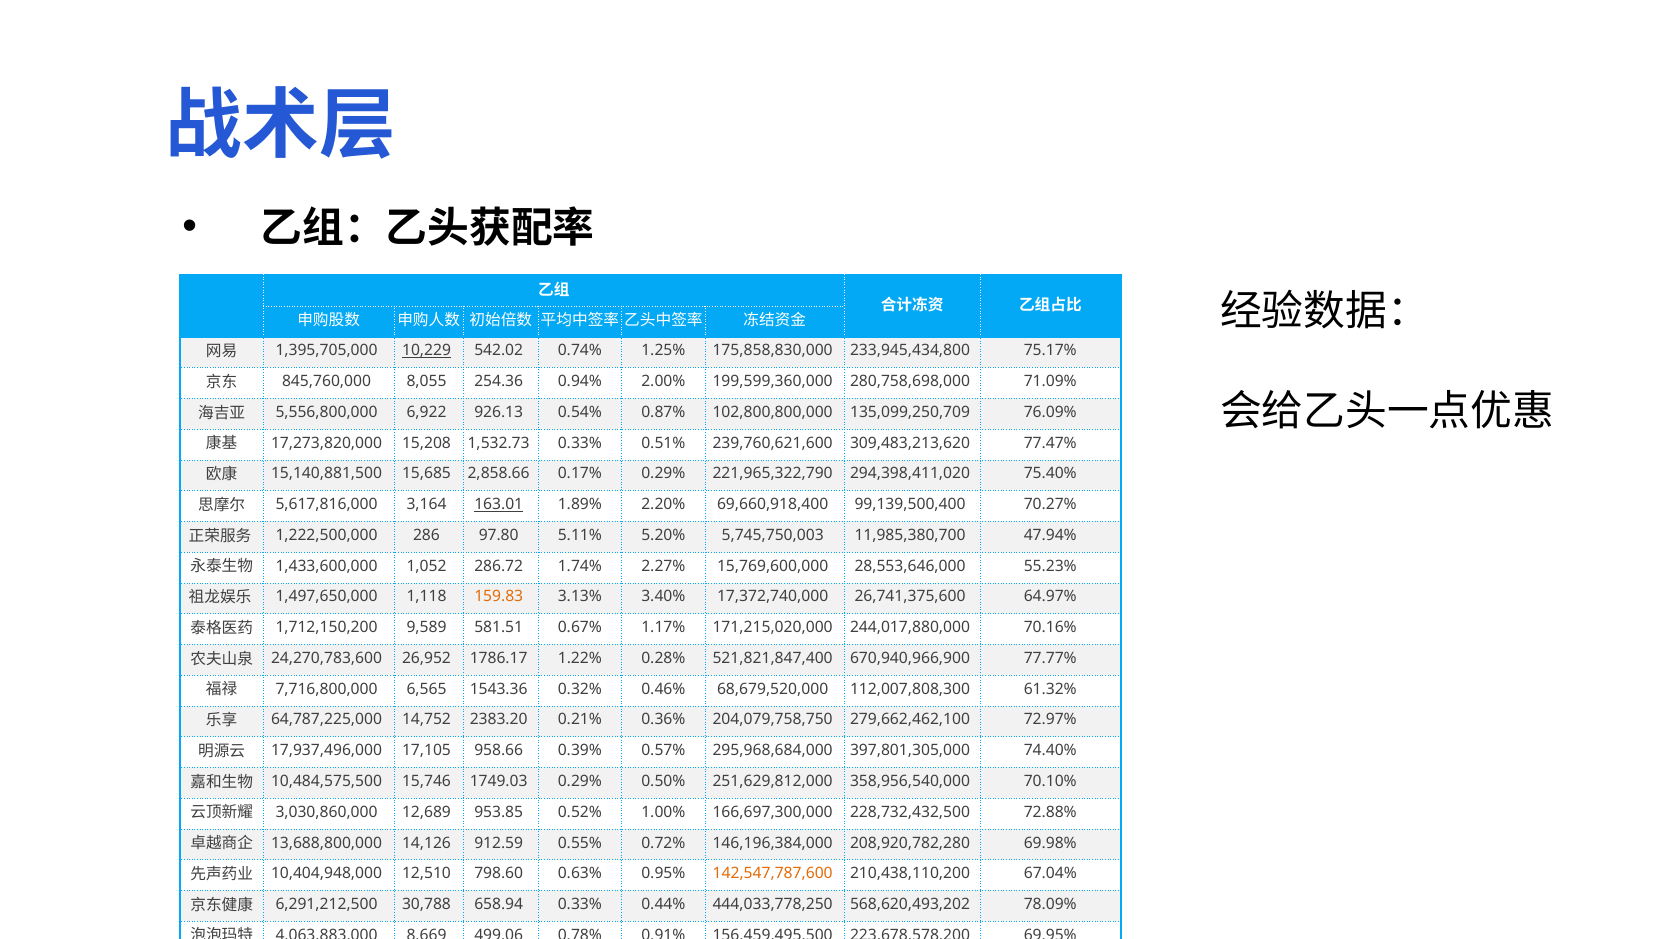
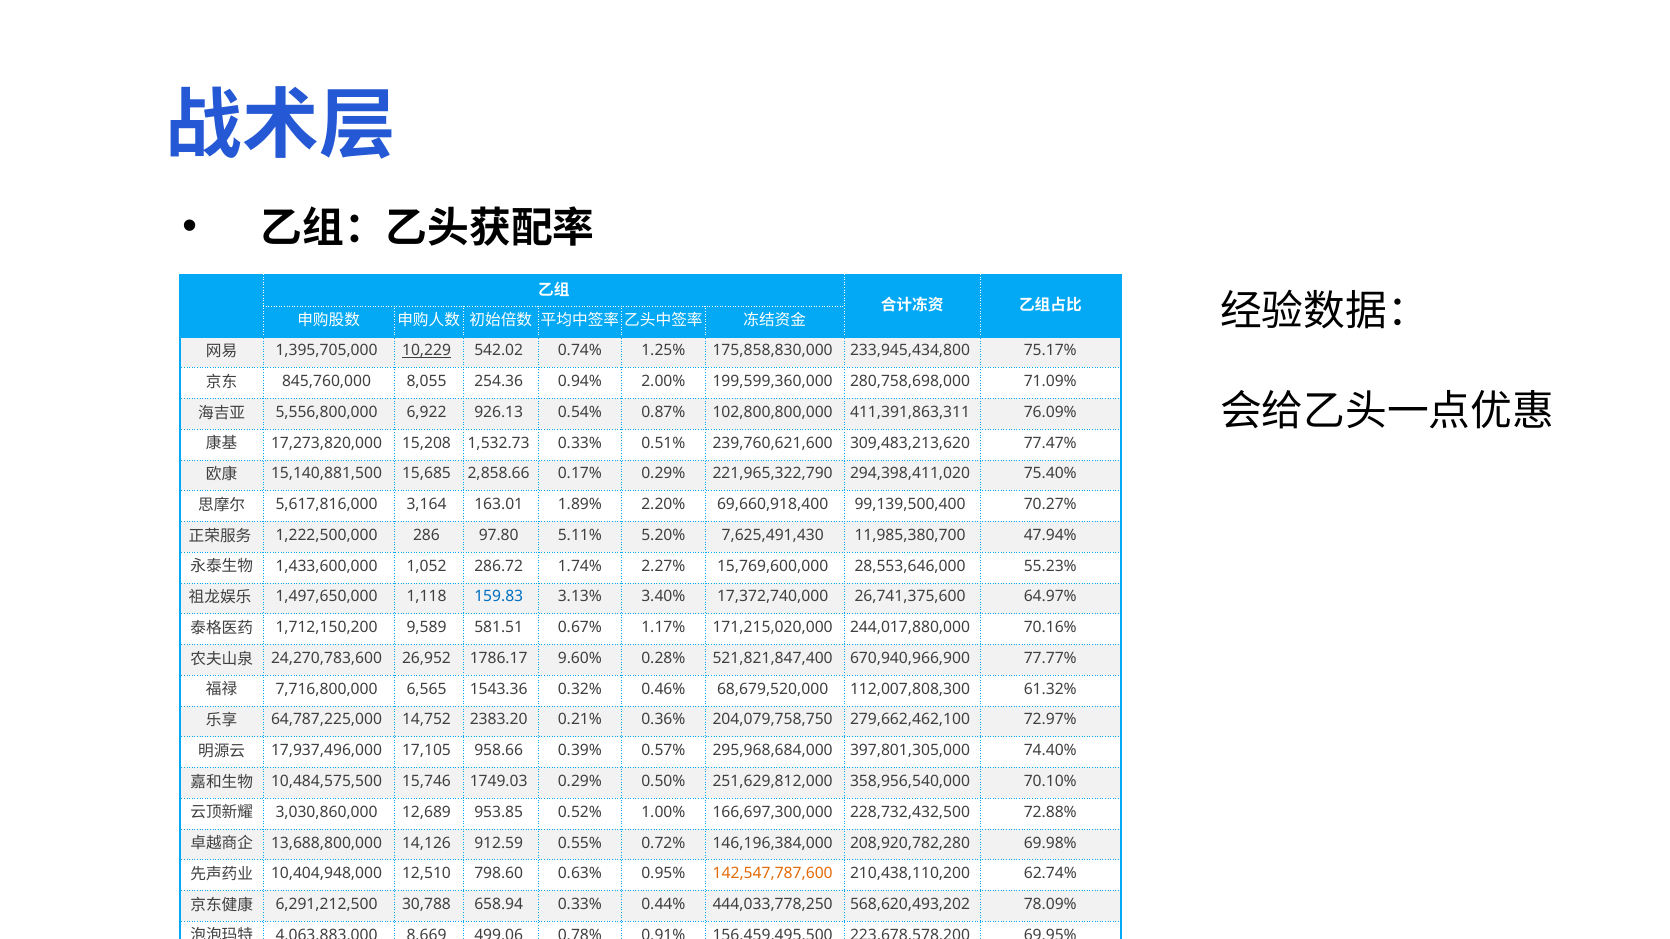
135,099,250,709: 135,099,250,709 -> 411,391,863,311 (910, 412)
163.01 underline: present -> none (499, 505)
5,745,750,003: 5,745,750,003 -> 7,625,491,430 (773, 535)
159.83 colour: orange -> blue (499, 597)
1.22%: 1.22% -> 9.60% (580, 659)
67.04%: 67.04% -> 62.74% (1050, 874)
